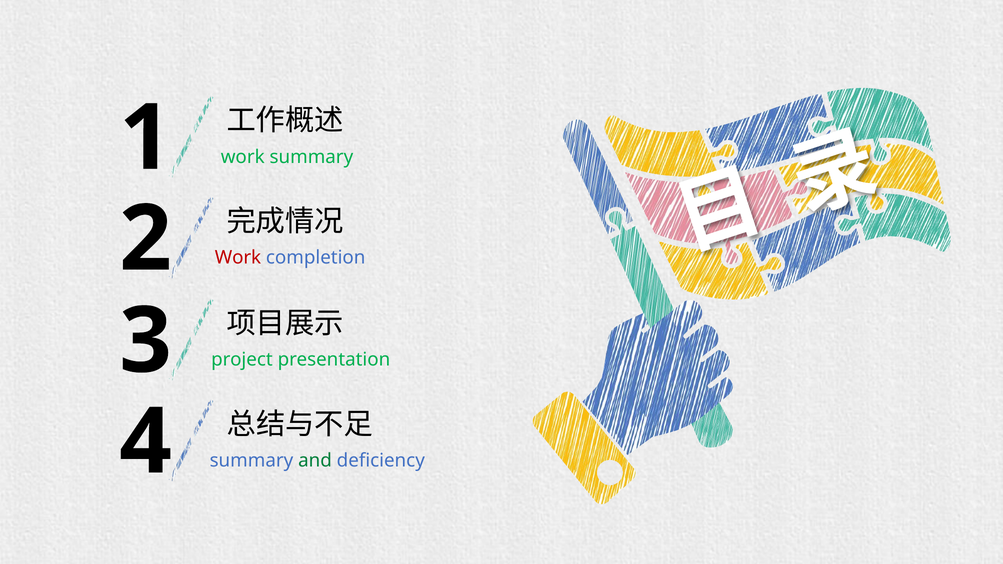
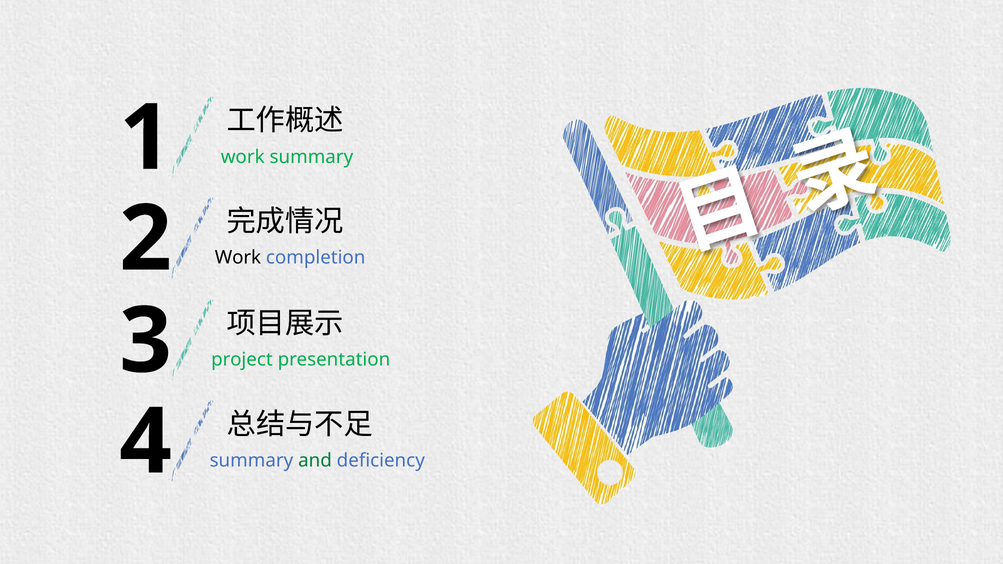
Work colour: red -> black (238, 258)
